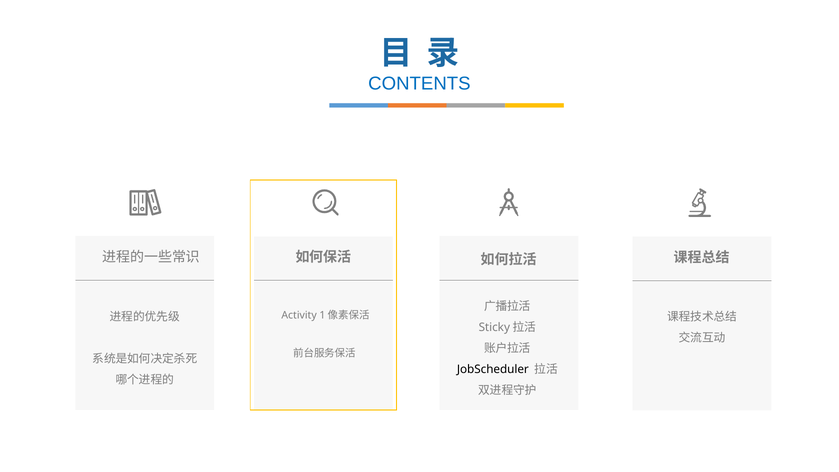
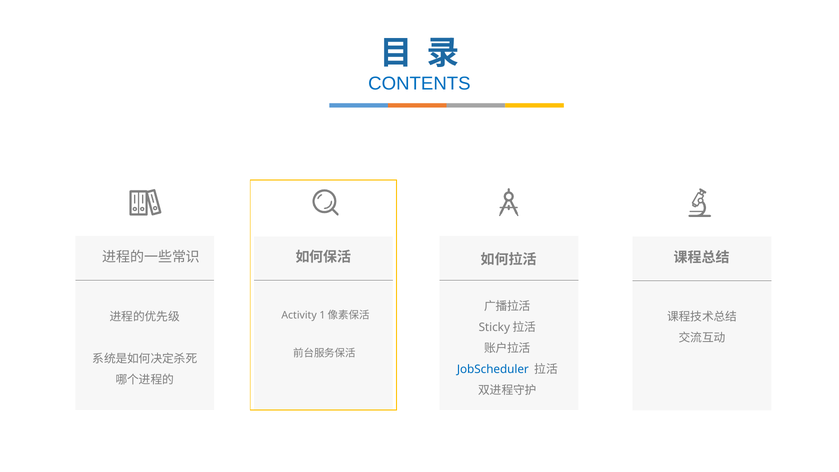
JobScheduler colour: black -> blue (493, 369)
